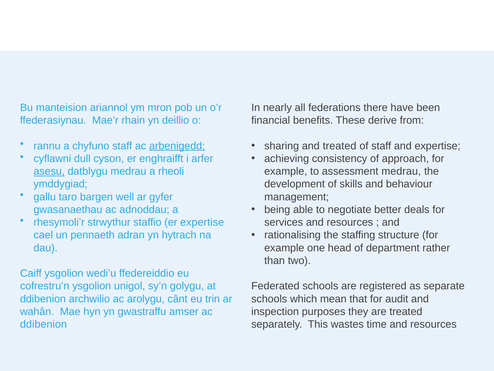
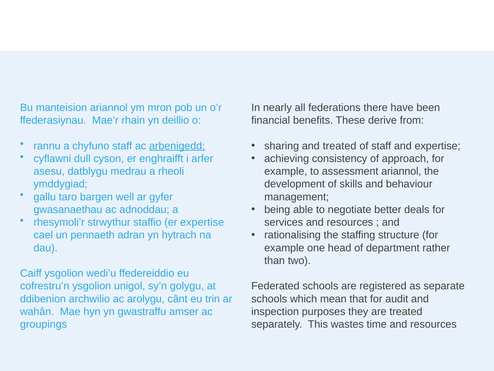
asesu underline: present -> none (49, 171)
assessment medrau: medrau -> ariannol (401, 171)
ddibenion: ddibenion -> groupings (44, 324)
